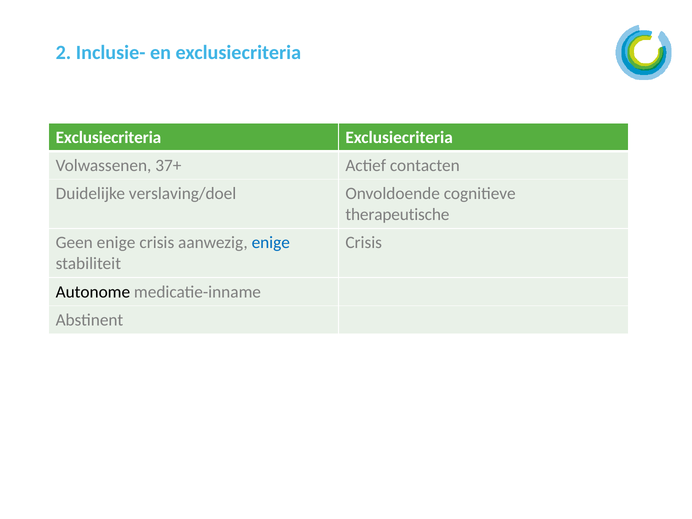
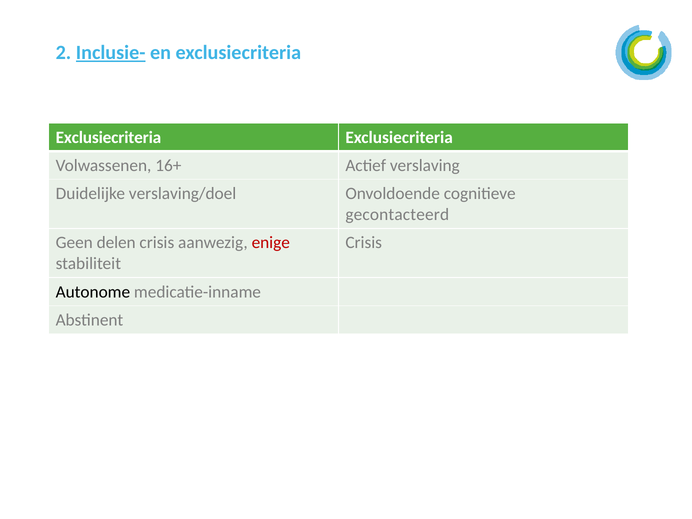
Inclusie- underline: none -> present (111, 53)
37+: 37+ -> 16+ (168, 165)
contacten: contacten -> verslaving (425, 165)
therapeutische: therapeutische -> gecontacteerd (397, 215)
Geen enige: enige -> delen (116, 243)
enige colour: blue -> red (271, 243)
